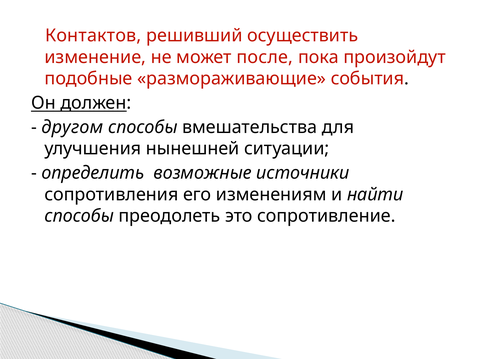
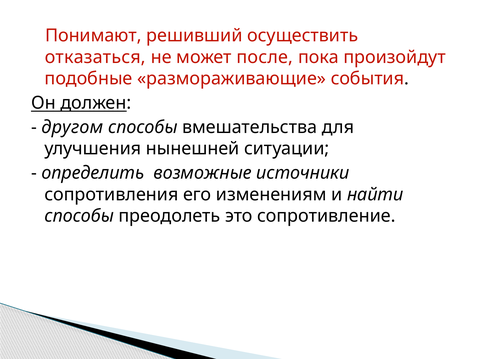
Контактов: Контактов -> Понимают (93, 36)
изменение: изменение -> отказаться (95, 57)
